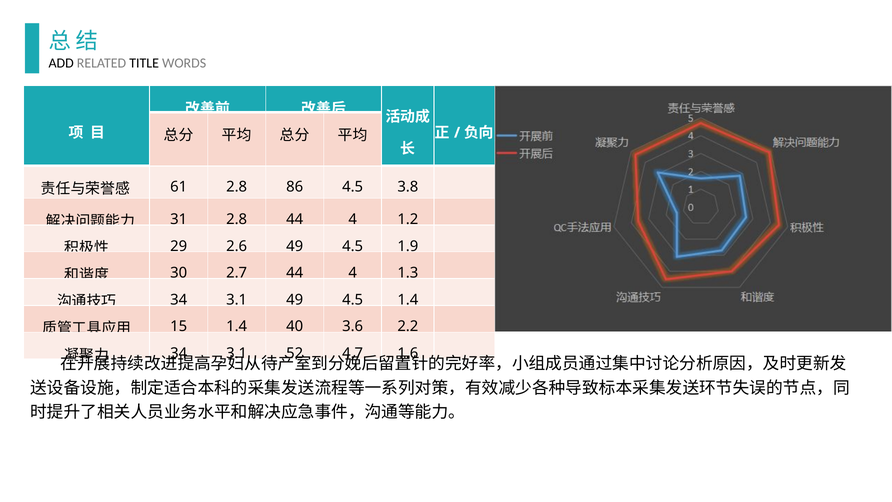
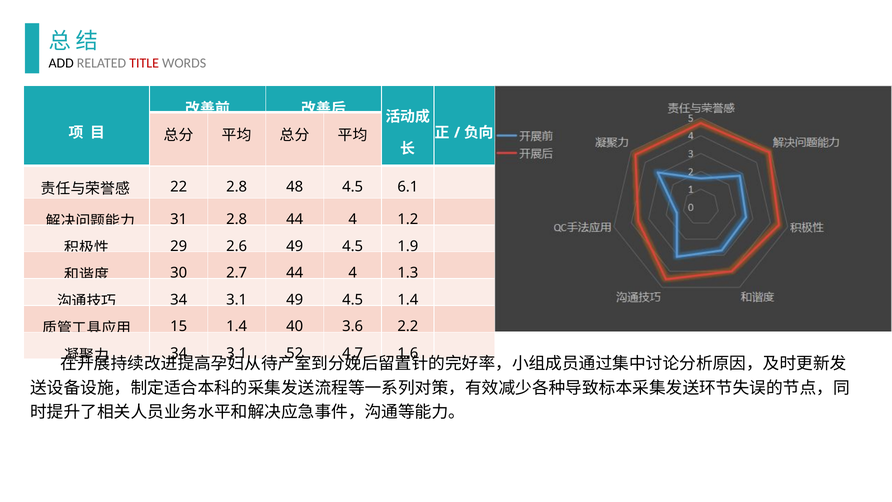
TITLE colour: black -> red (144, 63)
61: 61 -> 22 (179, 187)
86: 86 -> 48 (295, 187)
3.8: 3.8 -> 6.1 (408, 187)
